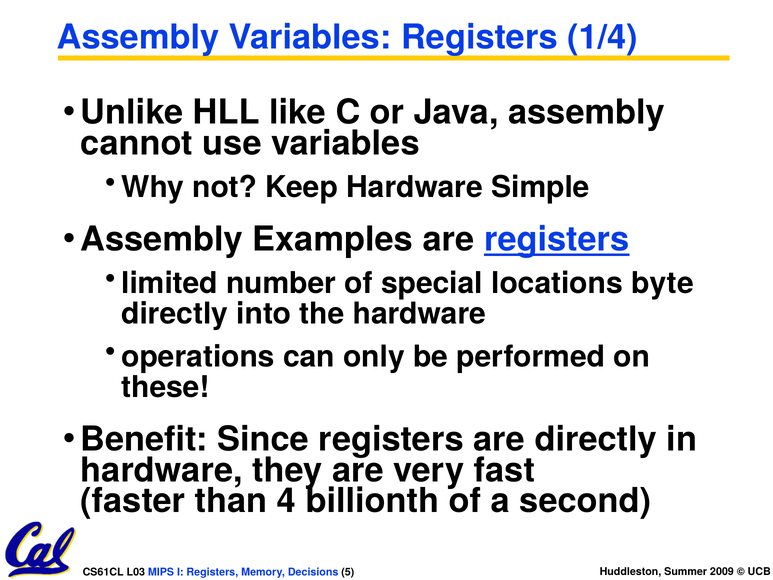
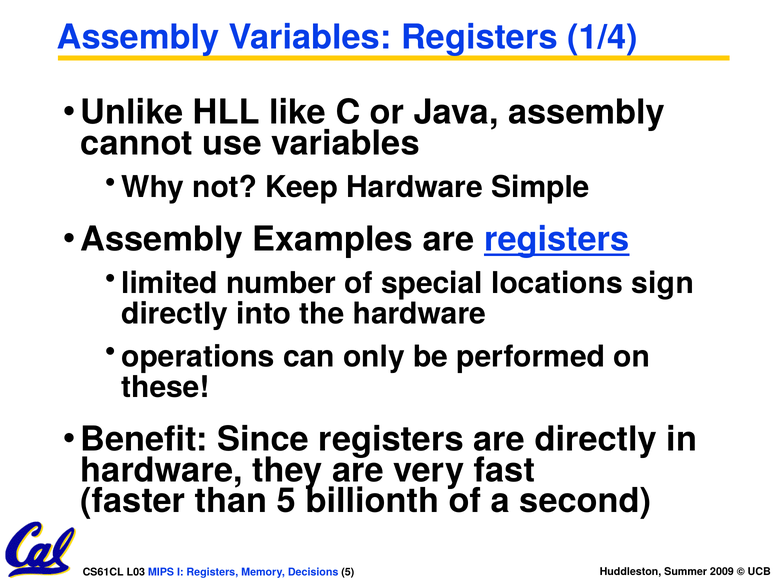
byte: byte -> sign (663, 283)
than 4: 4 -> 5 (286, 501)
